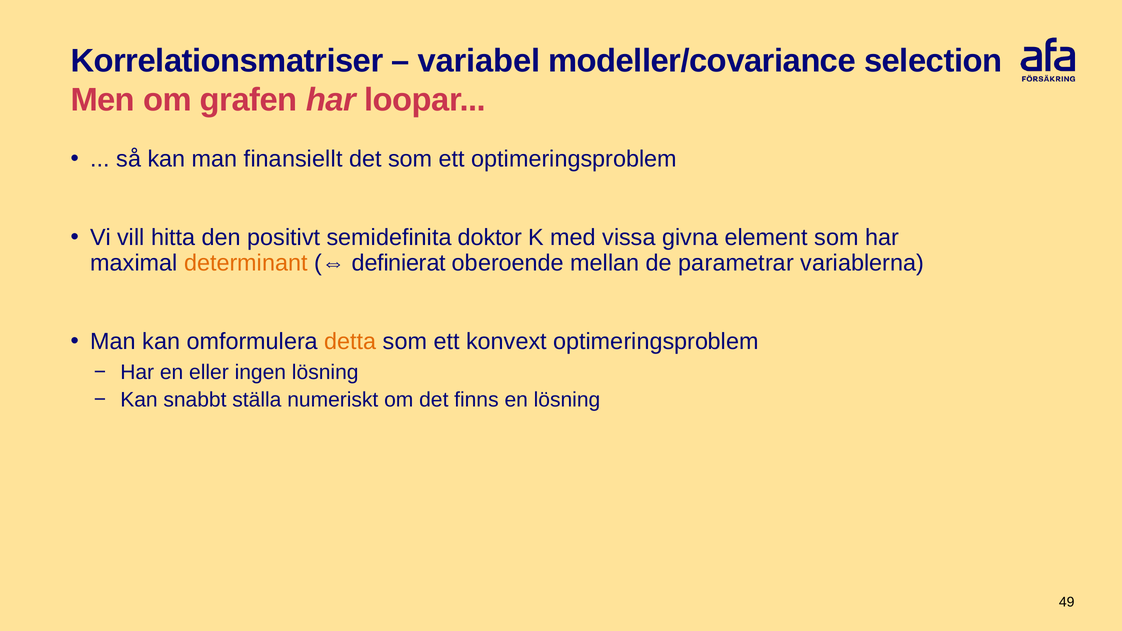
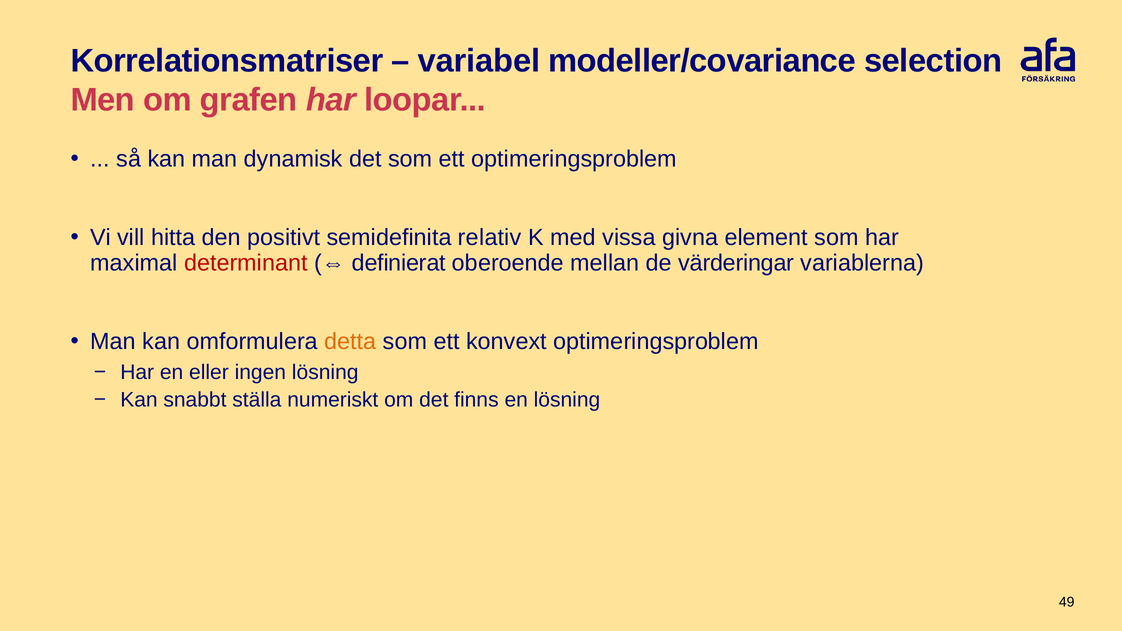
finansiellt: finansiellt -> dynamisk (293, 159)
doktor: doktor -> relativ (490, 238)
determinant colour: orange -> red (246, 263)
parametrar: parametrar -> värderingar (736, 263)
